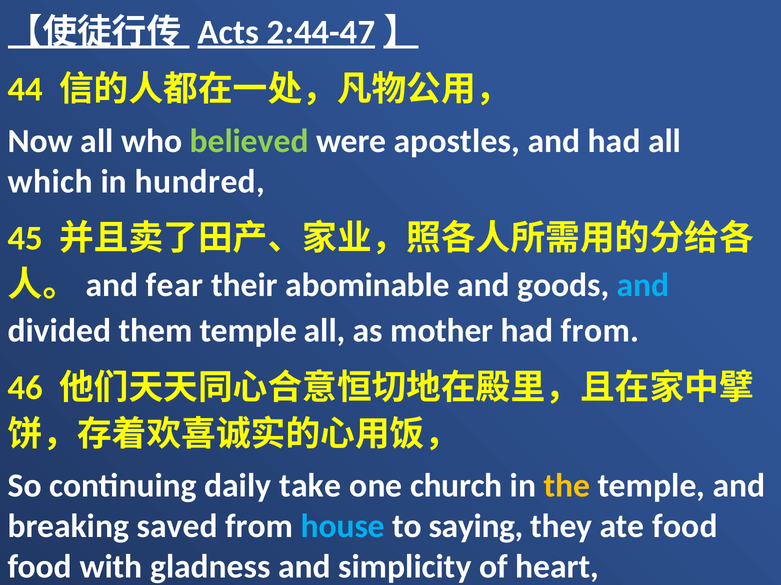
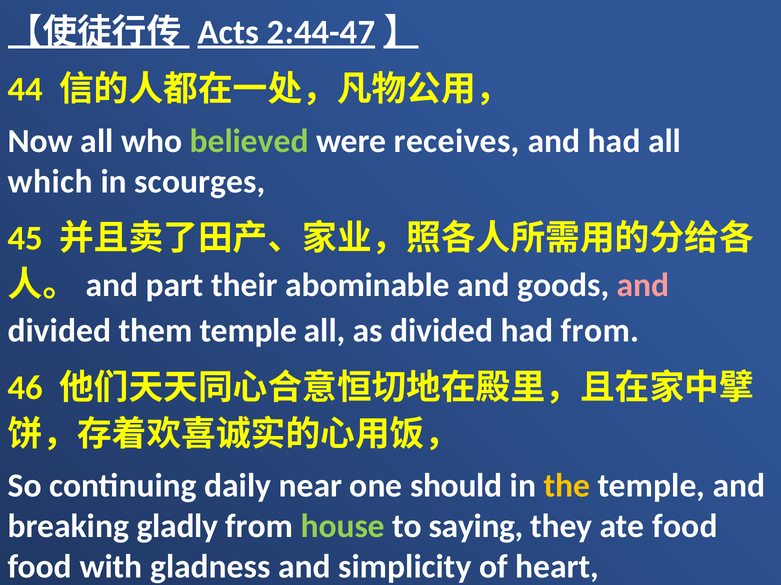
apostles: apostles -> receives (457, 141)
hundred: hundred -> scourges (200, 182)
fear: fear -> part (175, 286)
and colour: light blue -> pink (643, 286)
as mother: mother -> divided (442, 331)
take: take -> near (310, 487)
church: church -> should (456, 487)
saved: saved -> gladly (177, 527)
house colour: light blue -> light green (343, 527)
